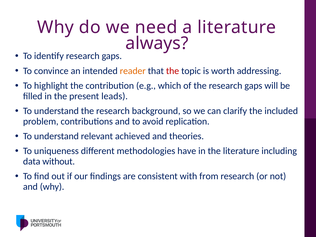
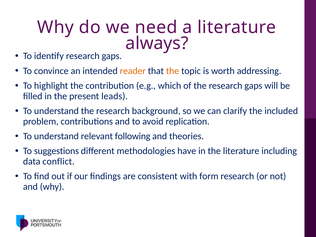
the colour: red -> orange (173, 71)
achieved: achieved -> following (133, 136)
uniqueness: uniqueness -> suggestions (56, 151)
without: without -> conflict (59, 161)
from: from -> form (209, 176)
